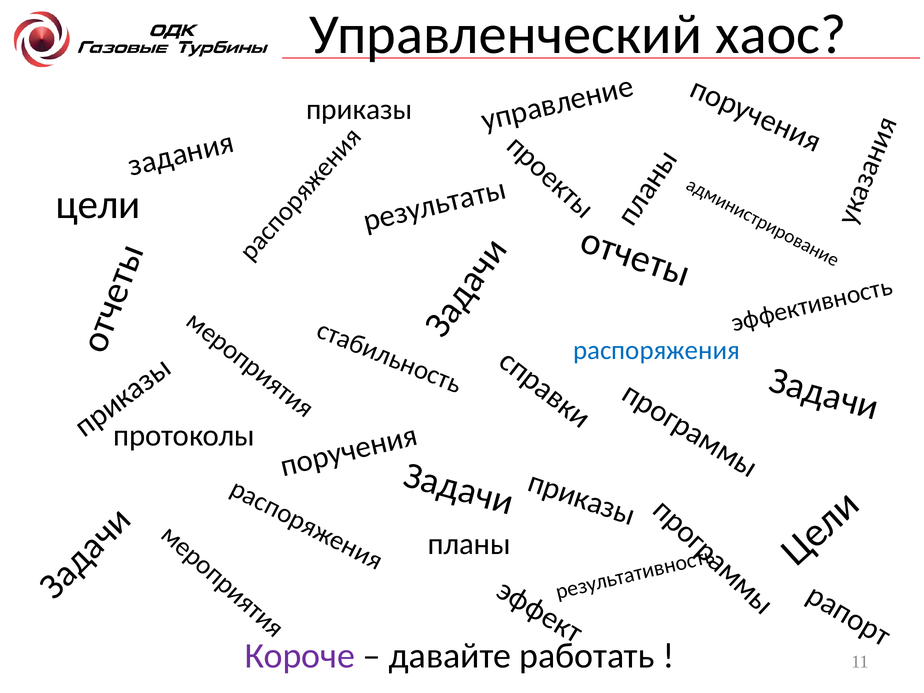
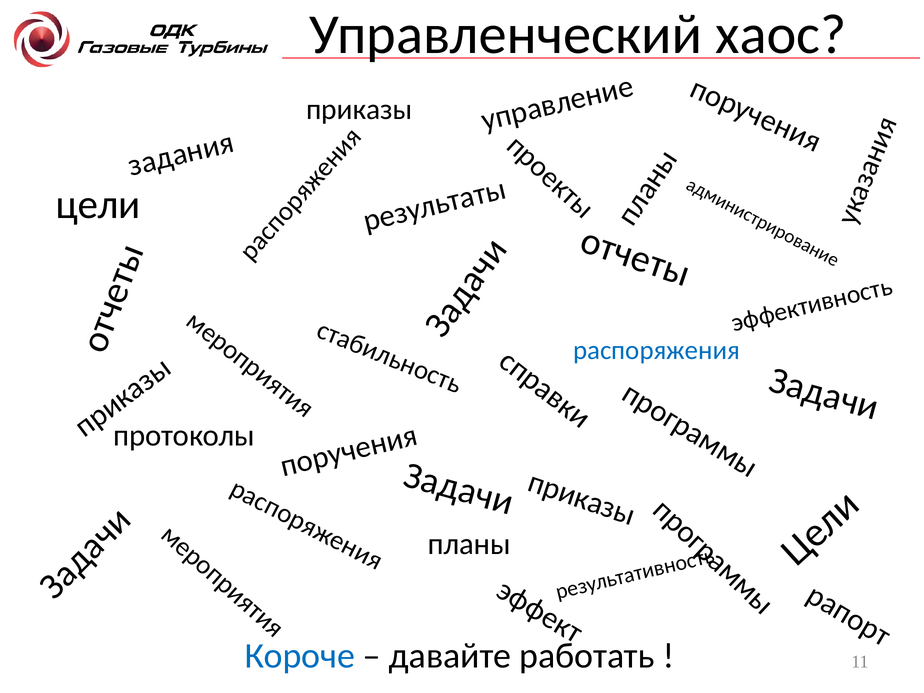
Короче colour: purple -> blue (300, 656)
